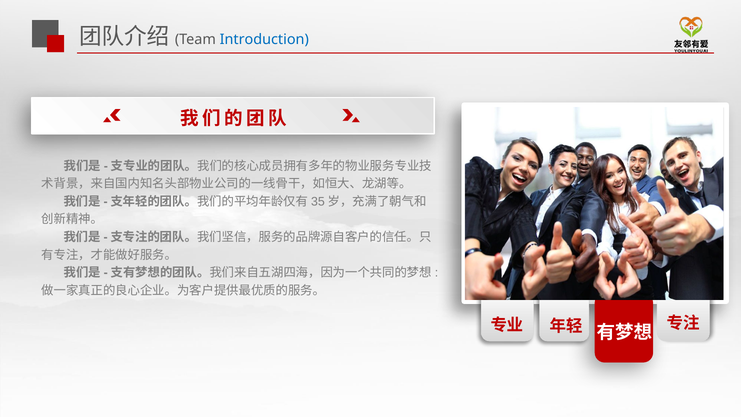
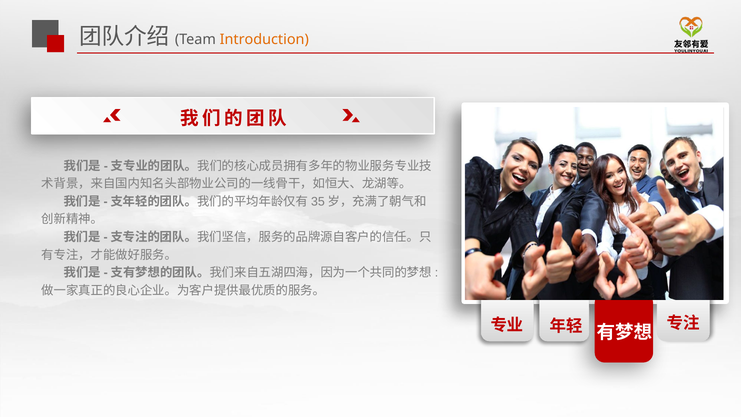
Introduction colour: blue -> orange (264, 39)
